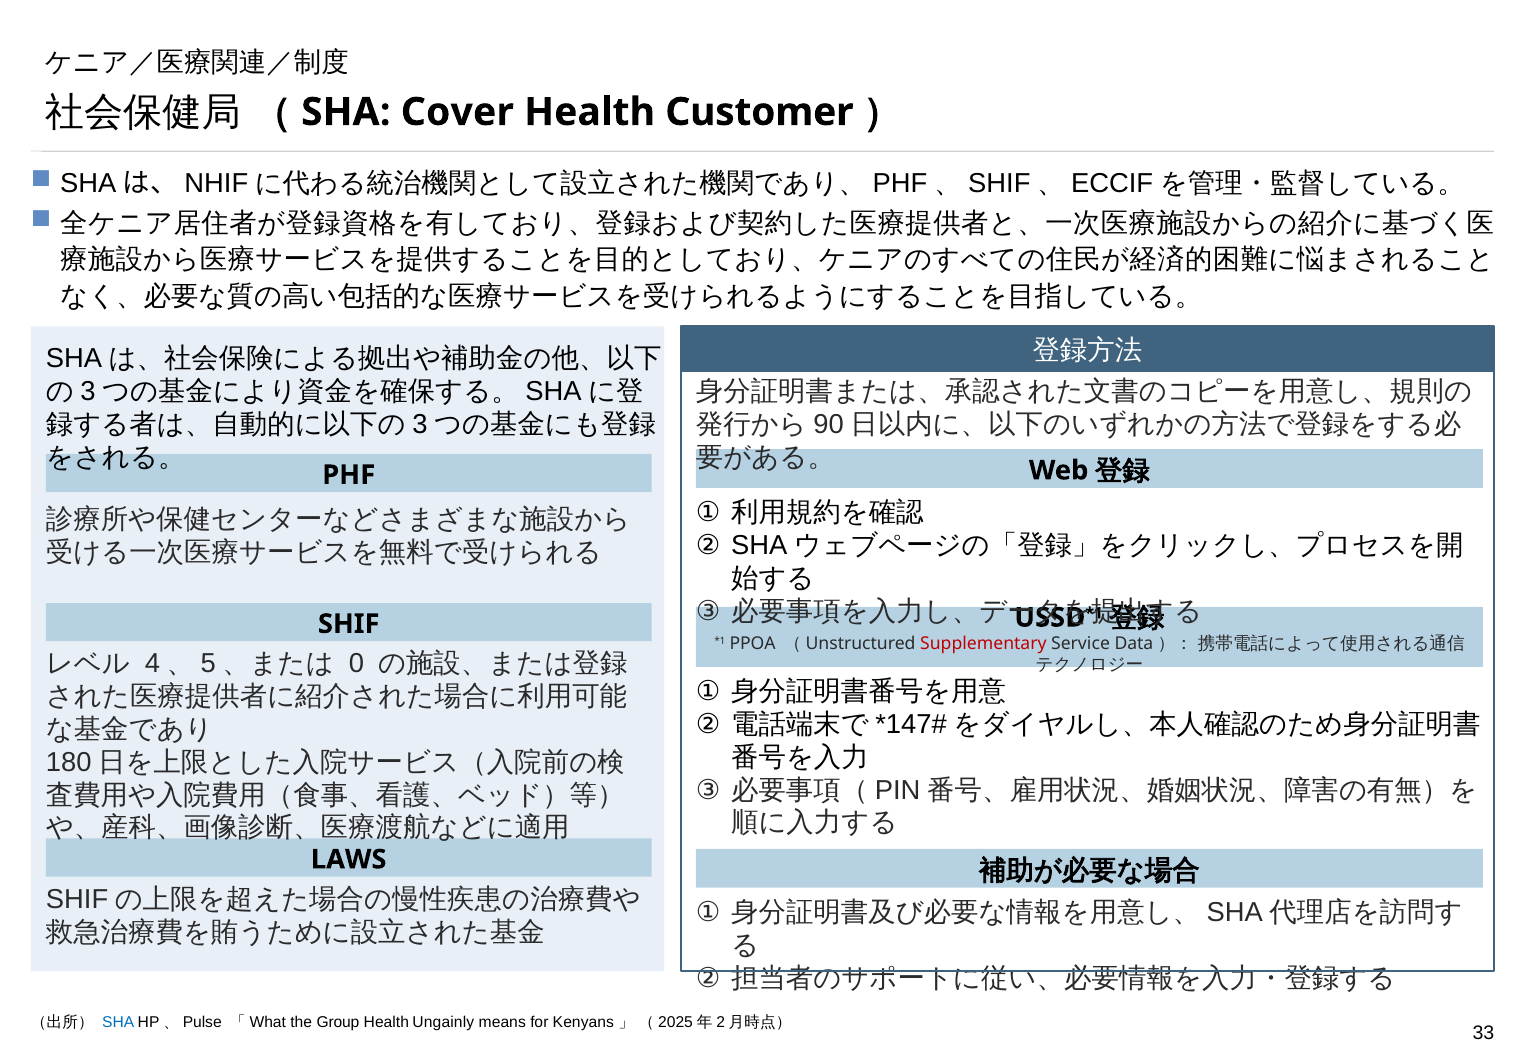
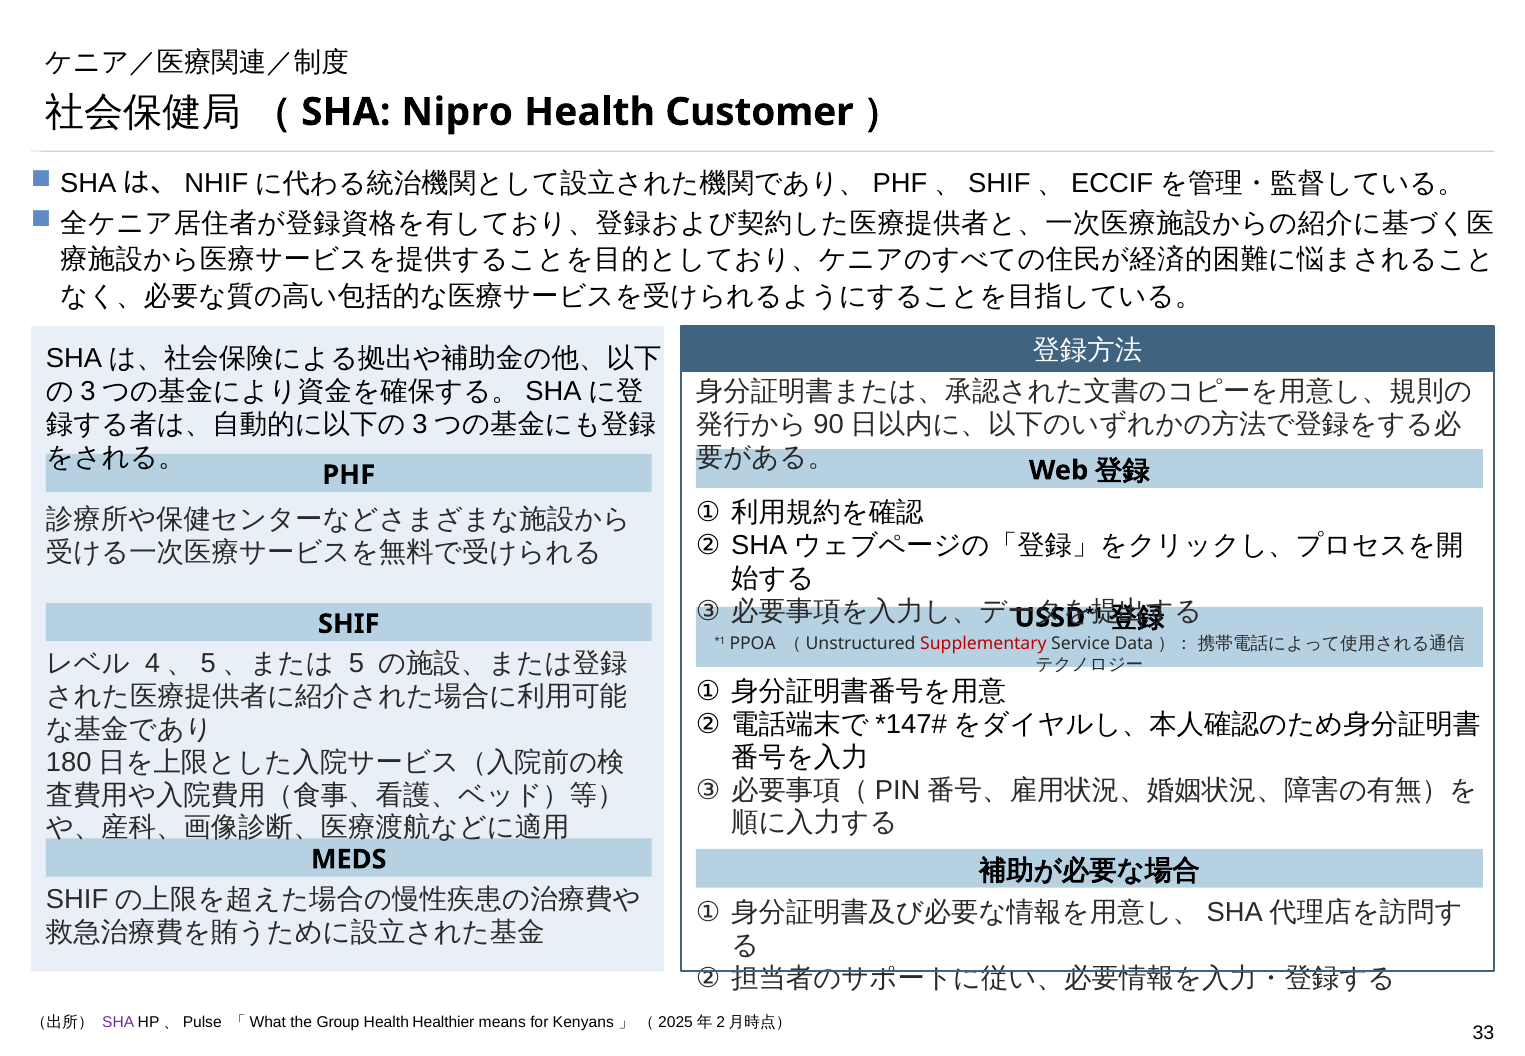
Cover: Cover -> Nipro (457, 112)
0: 0 -> 5 (356, 663)
LAWS: LAWS -> MEDS (349, 859)
SHA colour: blue -> purple (118, 1022)
Ungainly: Ungainly -> Healthier (443, 1022)
